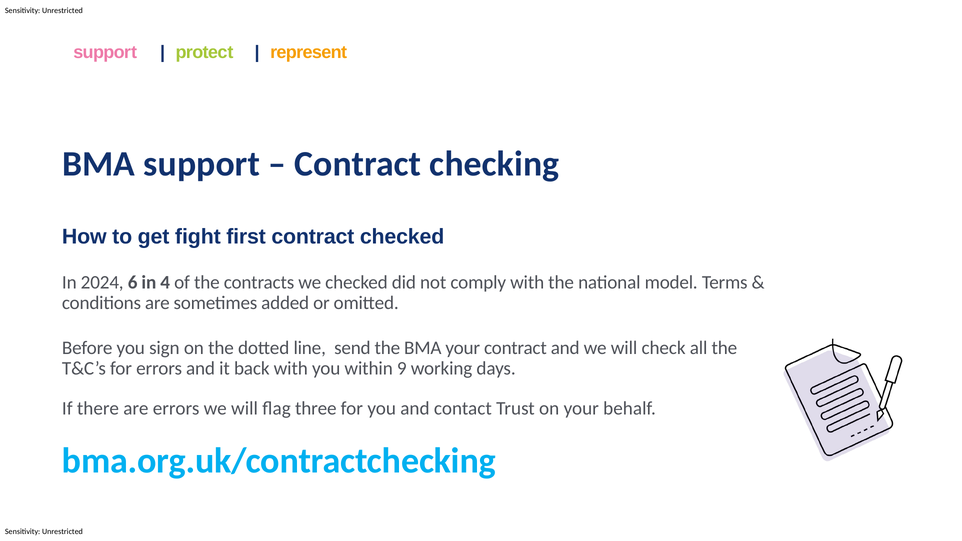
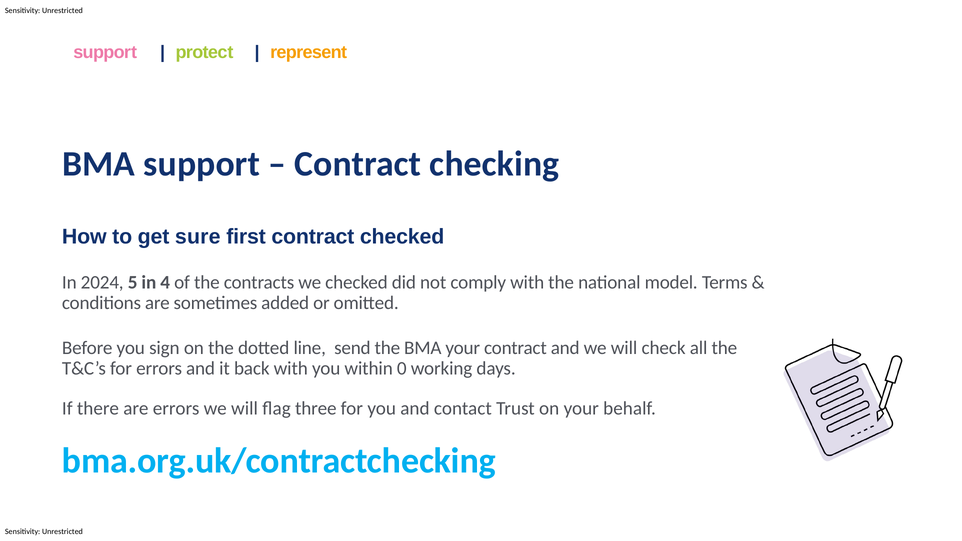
fight: fight -> sure (198, 237)
6: 6 -> 5 (133, 283)
9: 9 -> 0 (402, 368)
